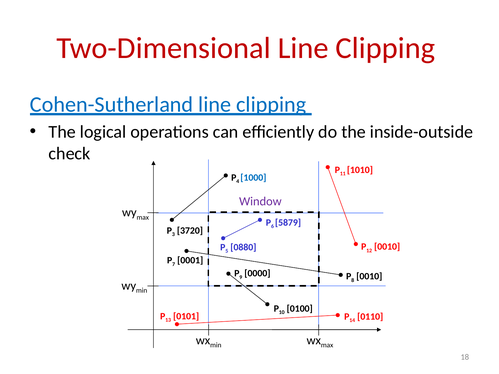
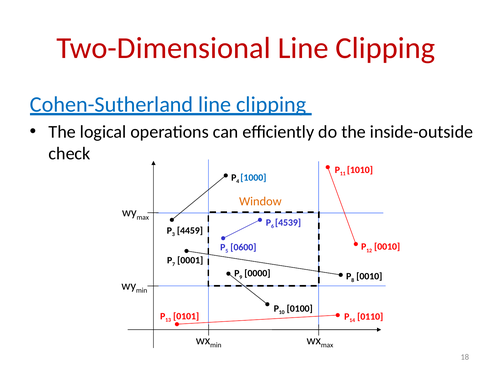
Window colour: purple -> orange (260, 201)
5879: 5879 -> 4539 (288, 223)
3720: 3720 -> 4459 (190, 231)
0880: 0880 -> 0600 (243, 247)
